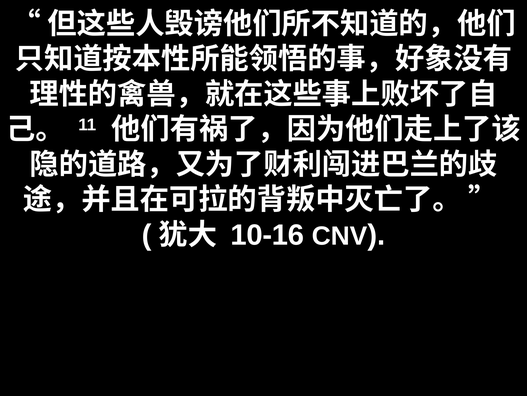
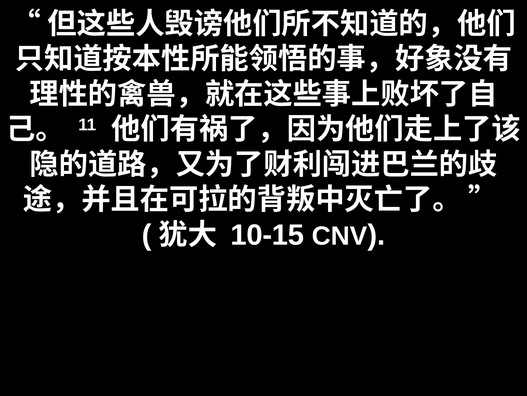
10-16: 10-16 -> 10-15 (267, 235)
